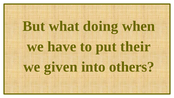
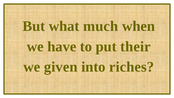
doing: doing -> much (101, 26)
others: others -> riches (132, 67)
